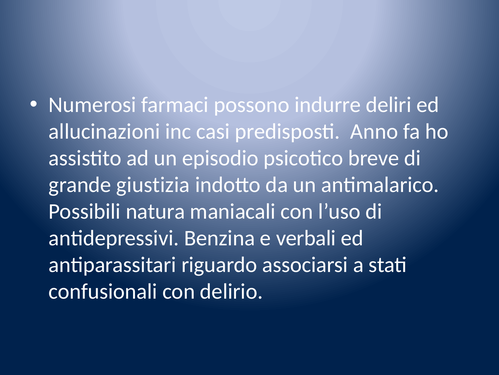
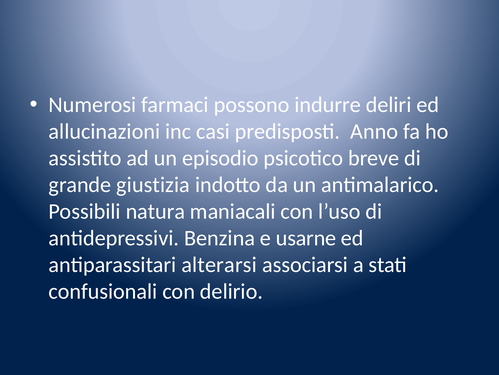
verbali: verbali -> usarne (306, 238)
riguardo: riguardo -> alterarsi (219, 264)
